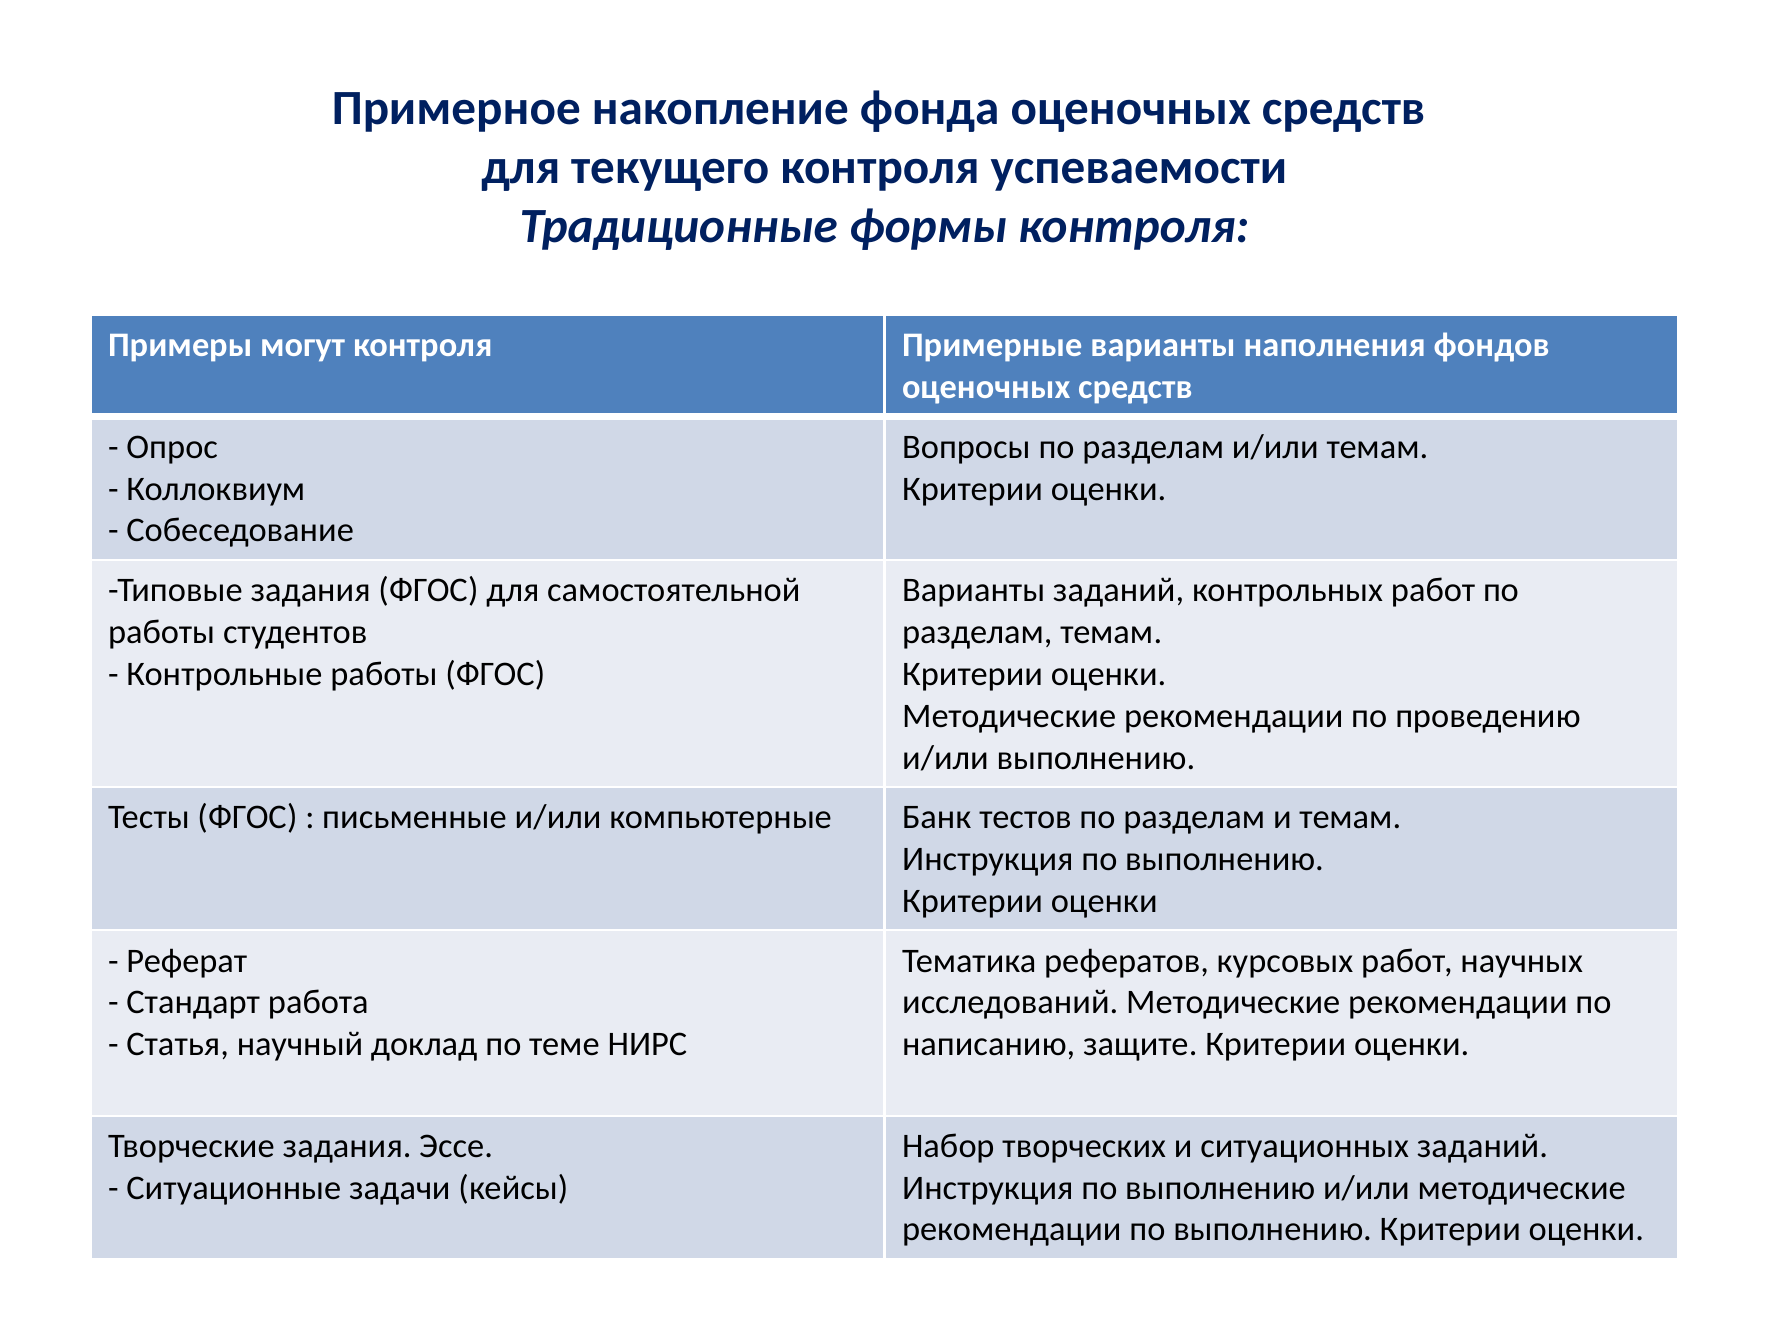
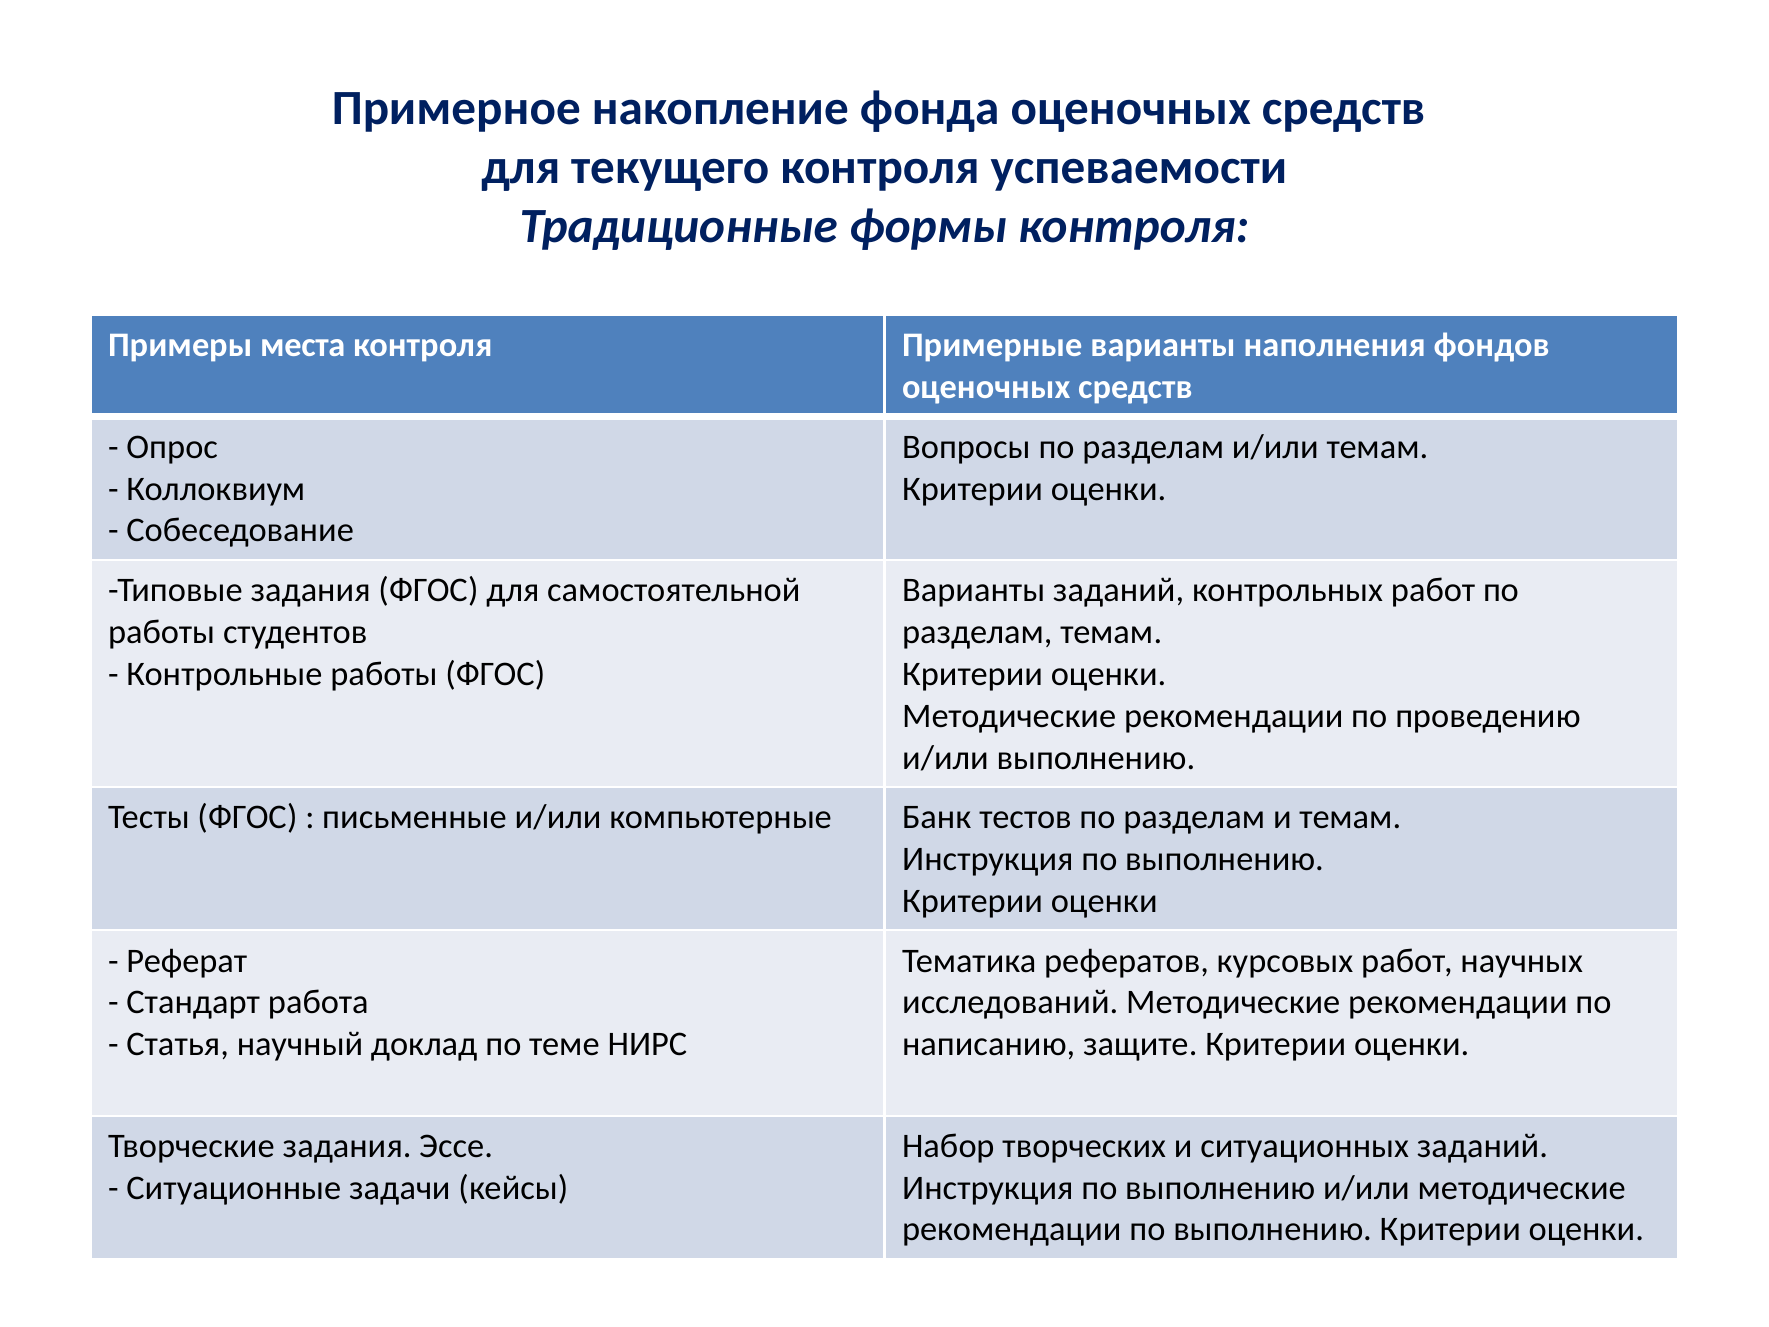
могут: могут -> места (303, 345)
